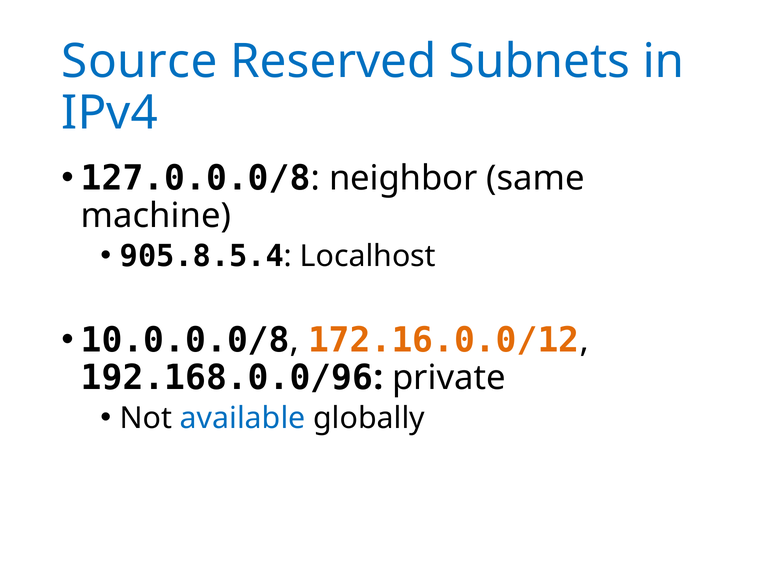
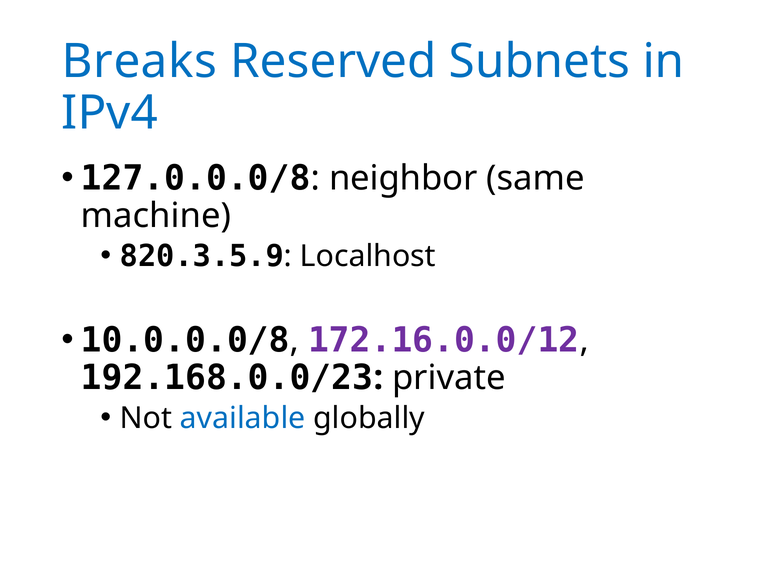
Source: Source -> Breaks (139, 62)
905.8.5.4: 905.8.5.4 -> 820.3.5.9 (202, 256)
172.16.0.0/12 colour: orange -> purple (444, 340)
192.168.0.0/96: 192.168.0.0/96 -> 192.168.0.0/23 (227, 378)
